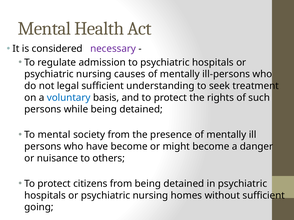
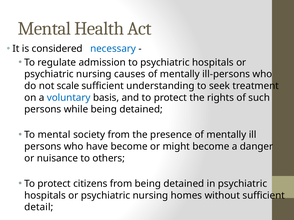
necessary colour: purple -> blue (113, 49)
legal: legal -> scale (68, 86)
going: going -> detail (39, 208)
